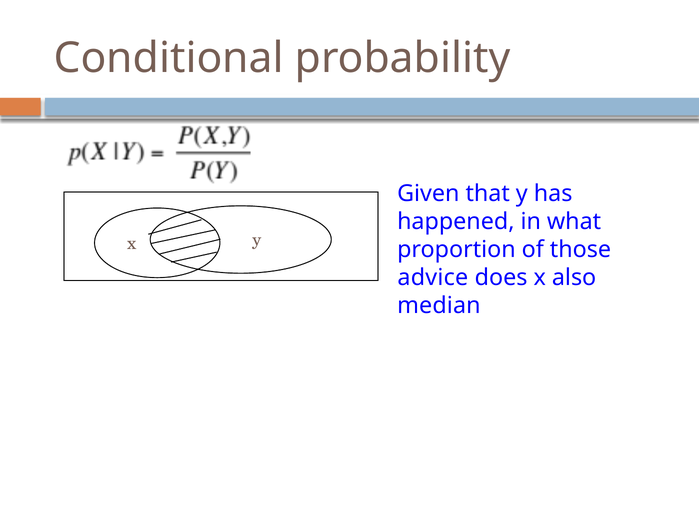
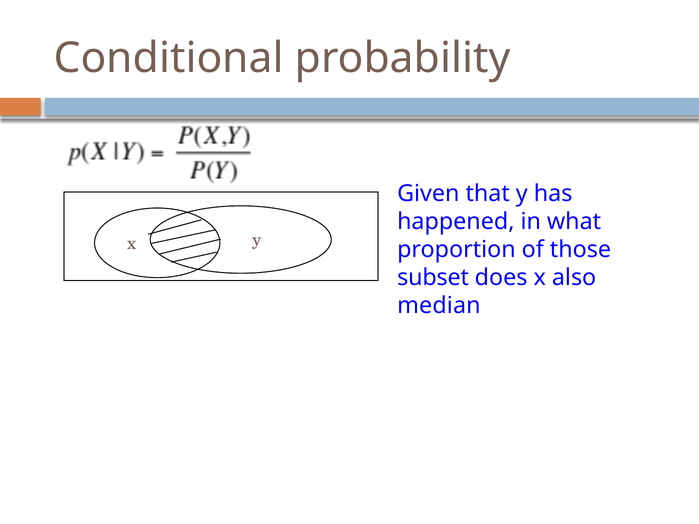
advice: advice -> subset (433, 278)
